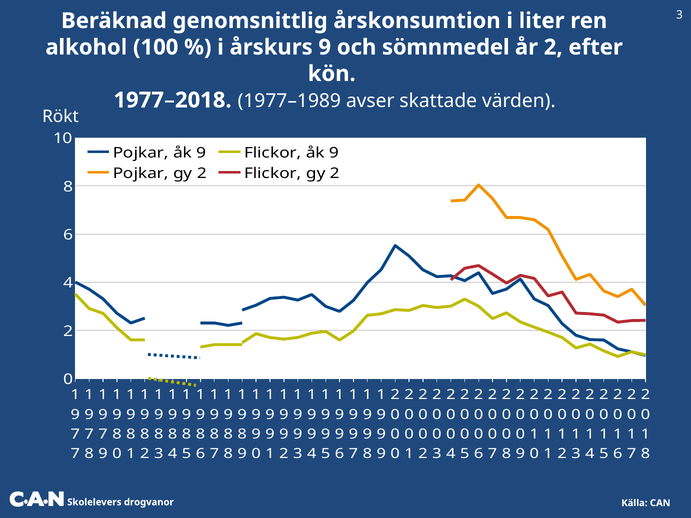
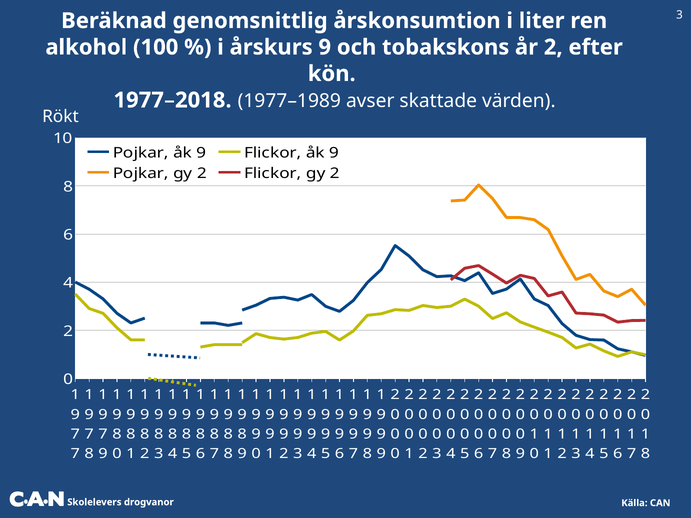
sömnmedel: sömnmedel -> tobakskons (446, 47)
